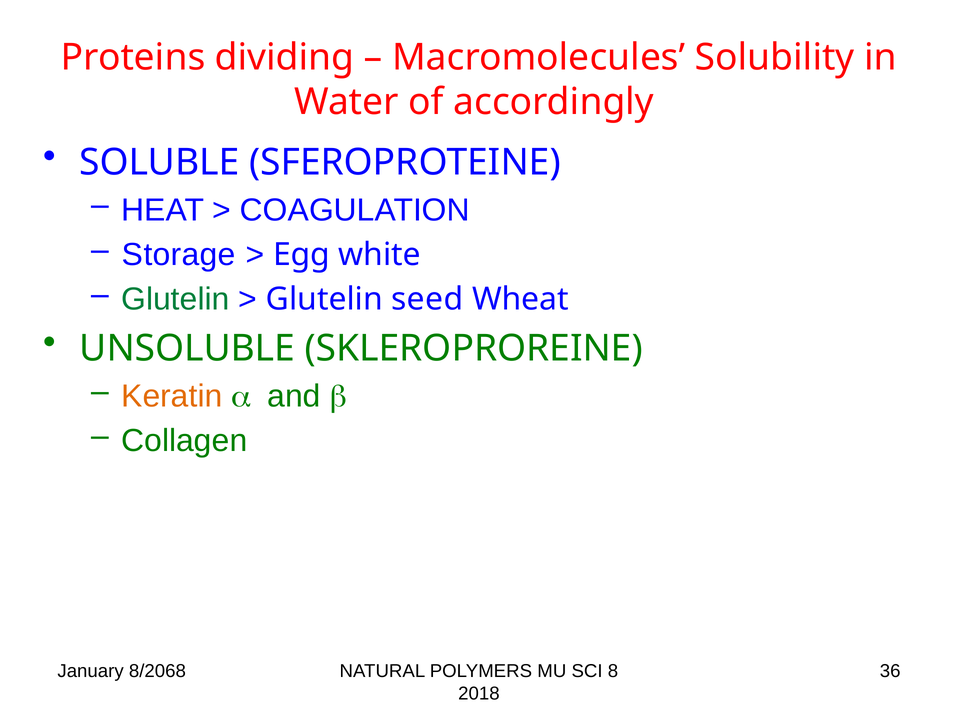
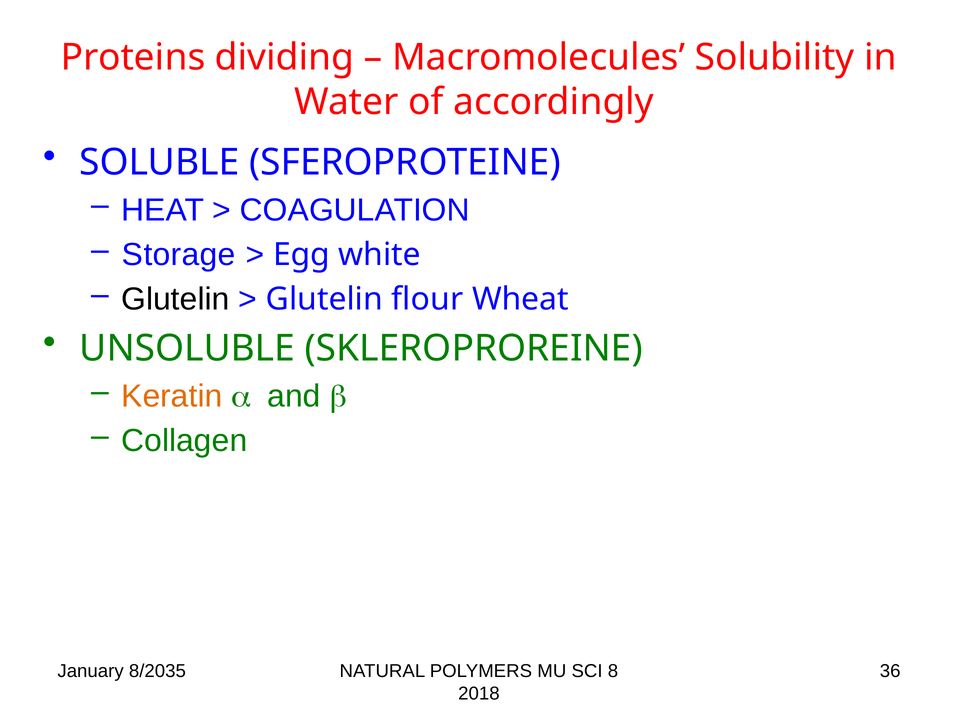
Glutelin colour: green -> black (175, 300)
seed: seed -> flour (427, 300)
8/2068: 8/2068 -> 8/2035 (157, 672)
